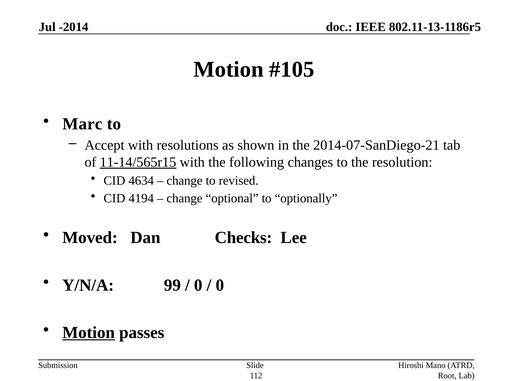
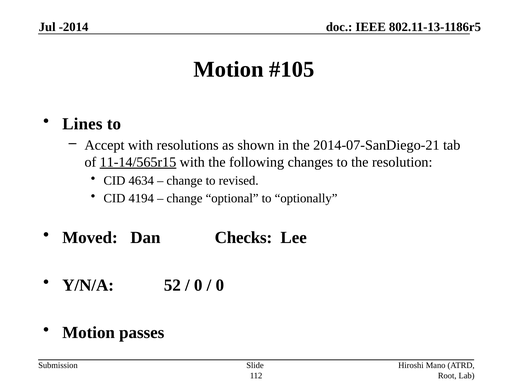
Marc: Marc -> Lines (82, 124)
99: 99 -> 52 (172, 285)
Motion underline: present -> none (89, 333)
